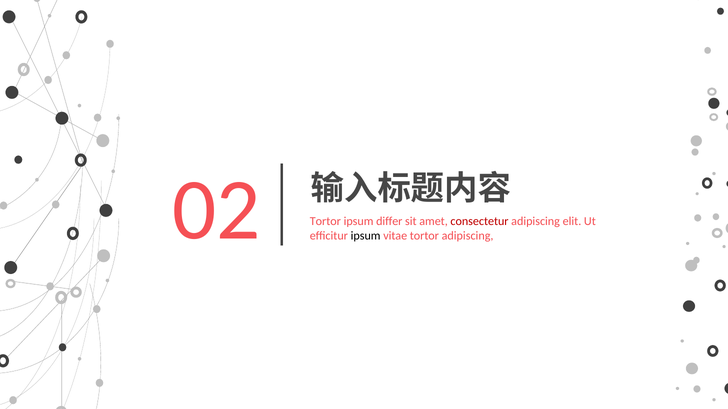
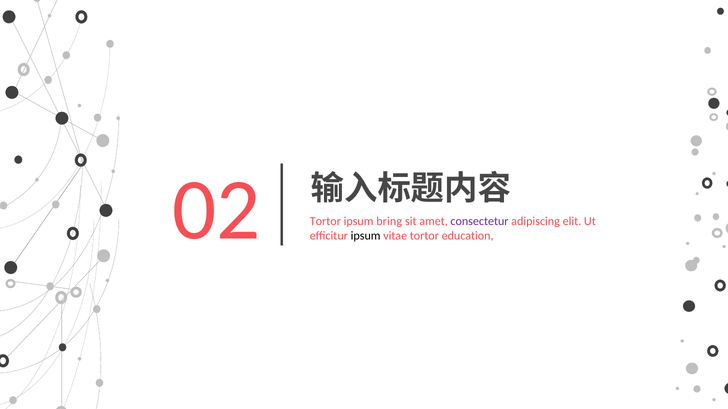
differ: differ -> bring (389, 222)
consectetur colour: red -> purple (480, 222)
tortor adipiscing: adipiscing -> education (468, 236)
